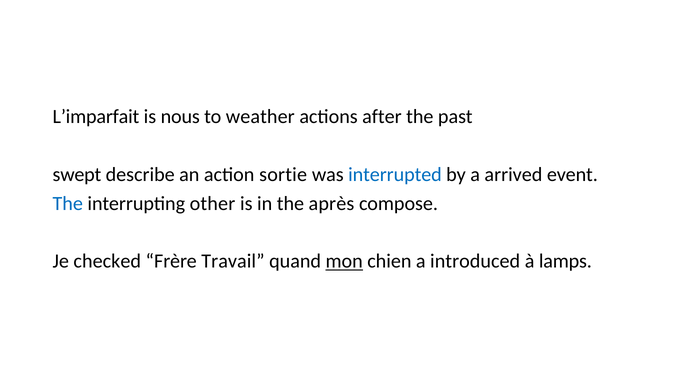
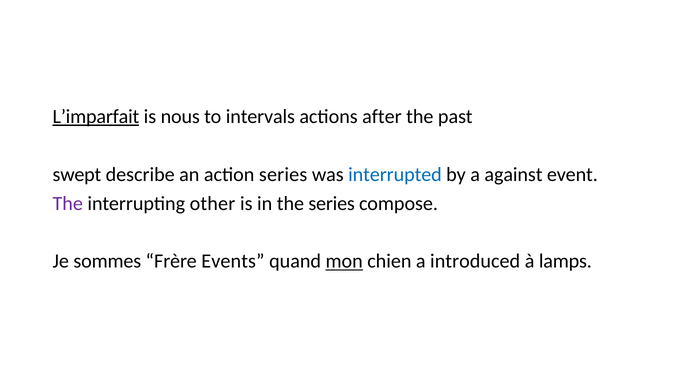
L’imparfait underline: none -> present (96, 117)
weather: weather -> intervals (260, 117)
action sortie: sortie -> series (283, 175)
arrived: arrived -> against (513, 175)
The colour: blue -> purple (68, 203)
the après: après -> series (332, 203)
checked: checked -> sommes (107, 261)
Travail: Travail -> Events (233, 261)
